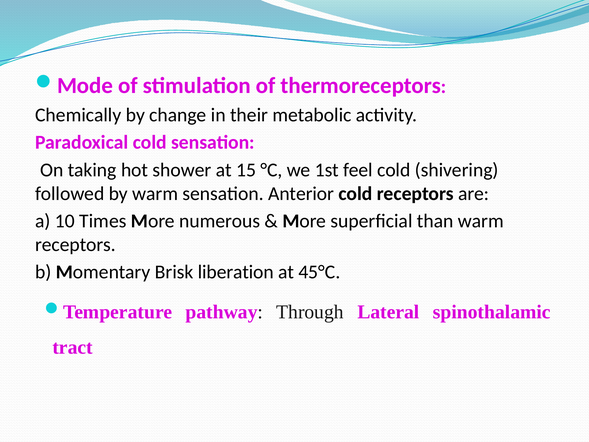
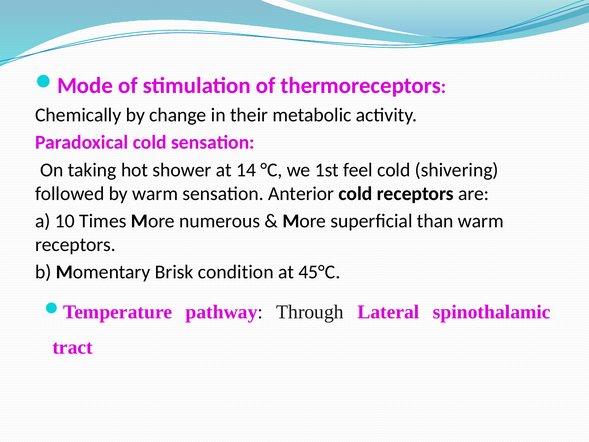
15: 15 -> 14 (246, 170)
liberation: liberation -> condition (236, 272)
